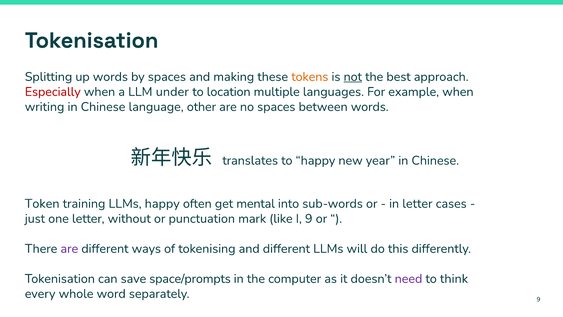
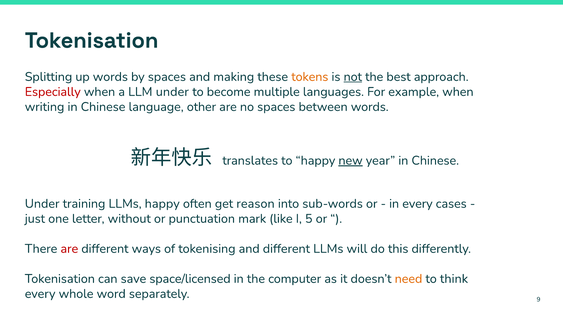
location: location -> become (229, 92)
new underline: none -> present (351, 160)
Token: Token -> Under (42, 203)
mental: mental -> reason (255, 203)
in letter: letter -> every (417, 203)
I 9: 9 -> 5 (309, 218)
are colour: purple -> red (69, 248)
space/prompts: space/prompts -> space/licensed (190, 278)
need colour: purple -> orange (408, 278)
